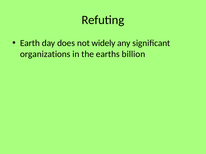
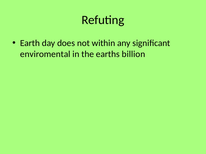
widely: widely -> within (103, 43)
organizations: organizations -> enviromental (45, 54)
